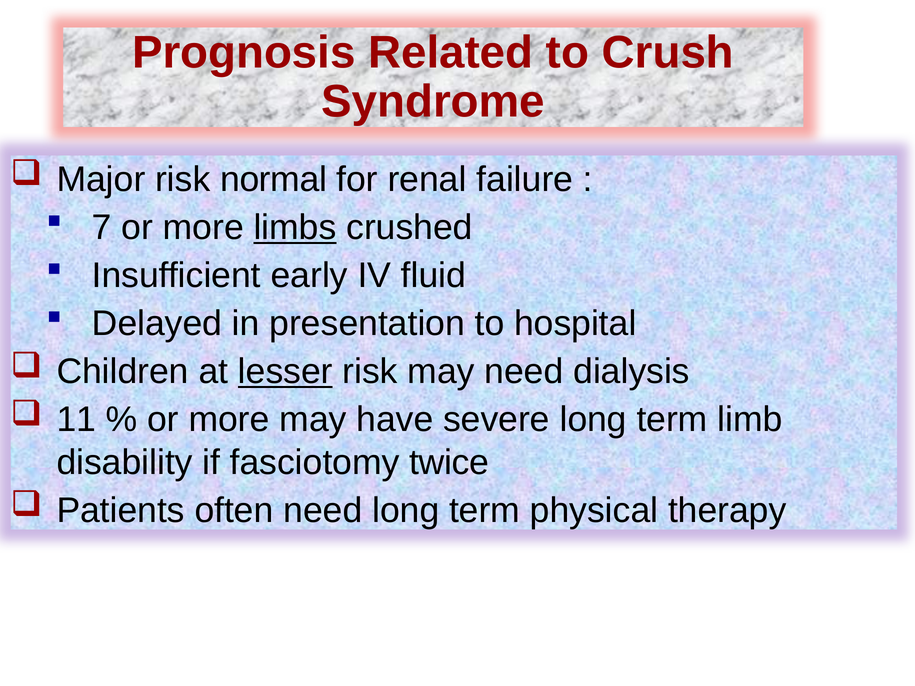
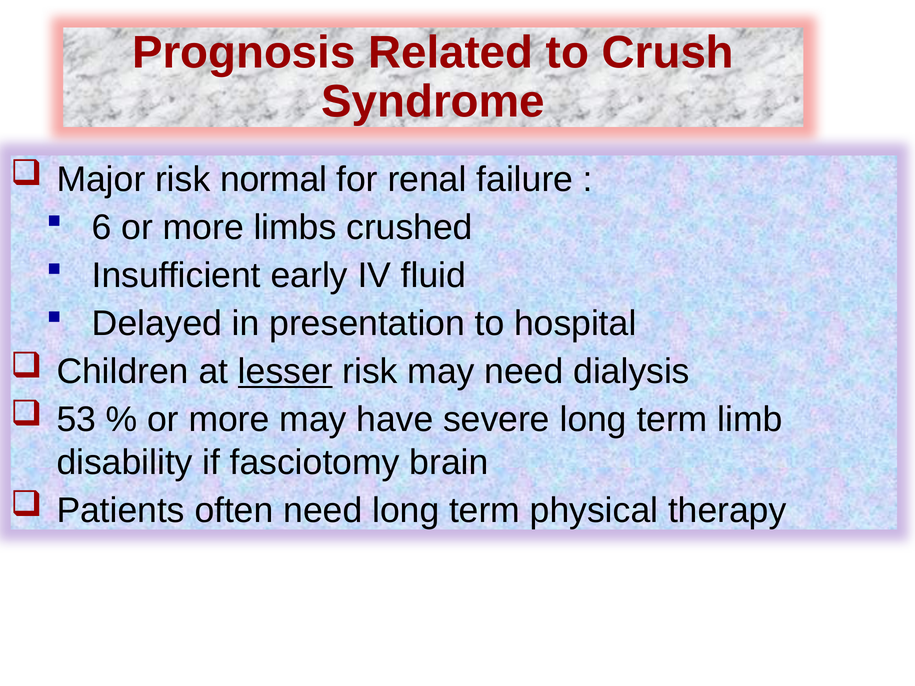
7: 7 -> 6 (102, 228)
limbs underline: present -> none (295, 228)
11: 11 -> 53 (76, 420)
twice: twice -> brain (449, 463)
